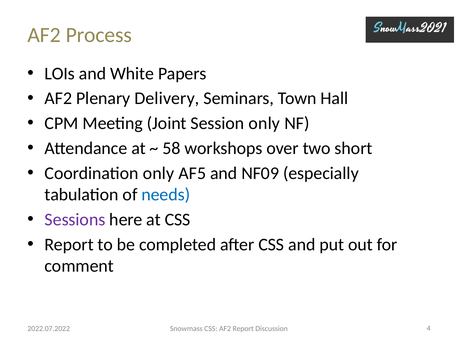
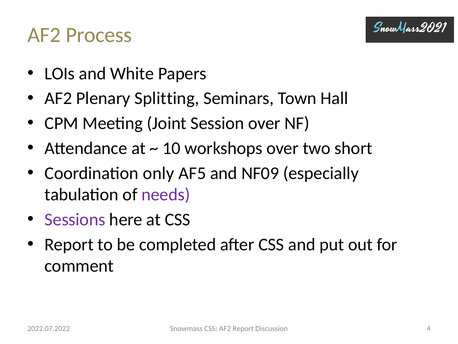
Delivery: Delivery -> Splitting (167, 98)
Session only: only -> over (264, 123)
58: 58 -> 10 (172, 148)
needs colour: blue -> purple (166, 194)
